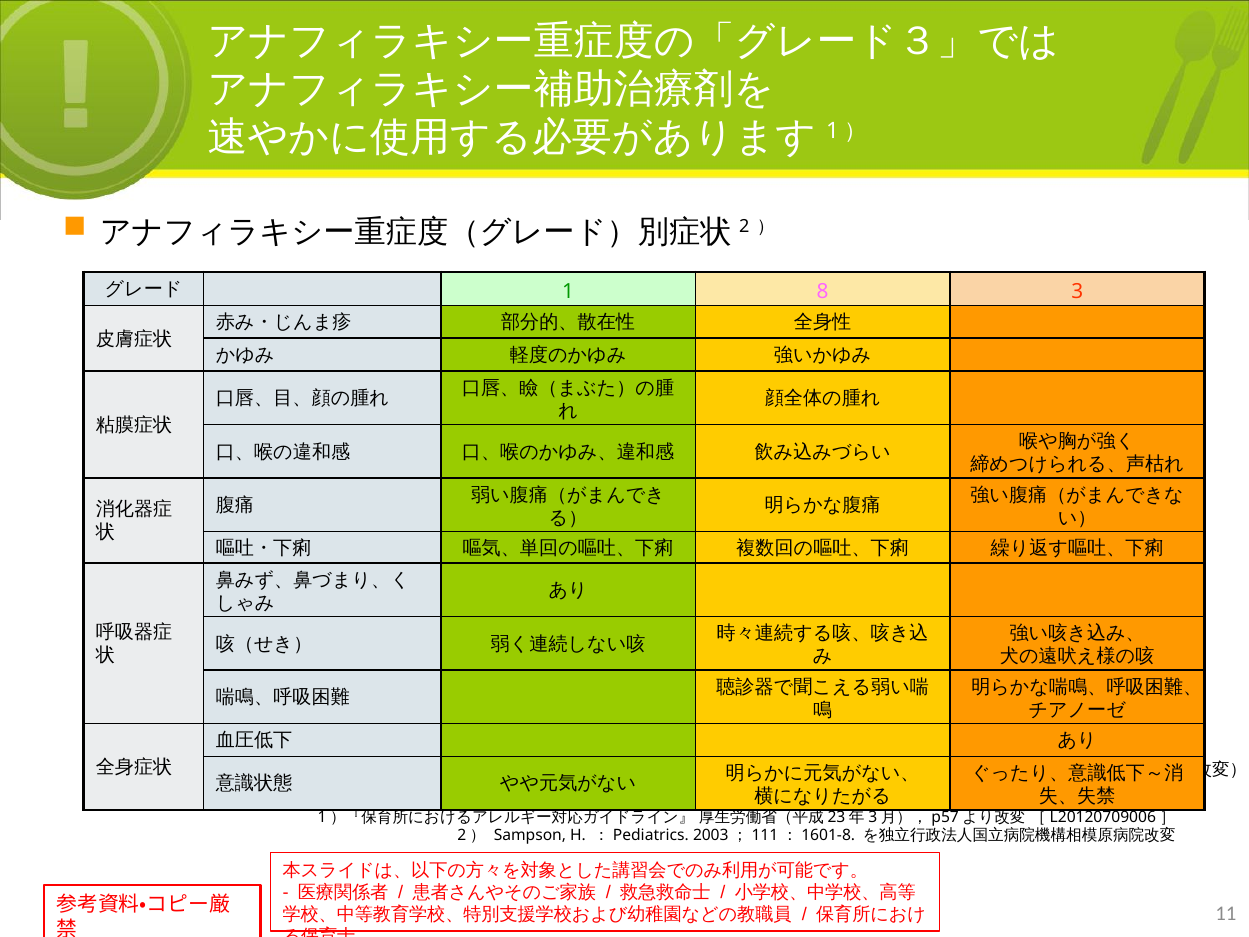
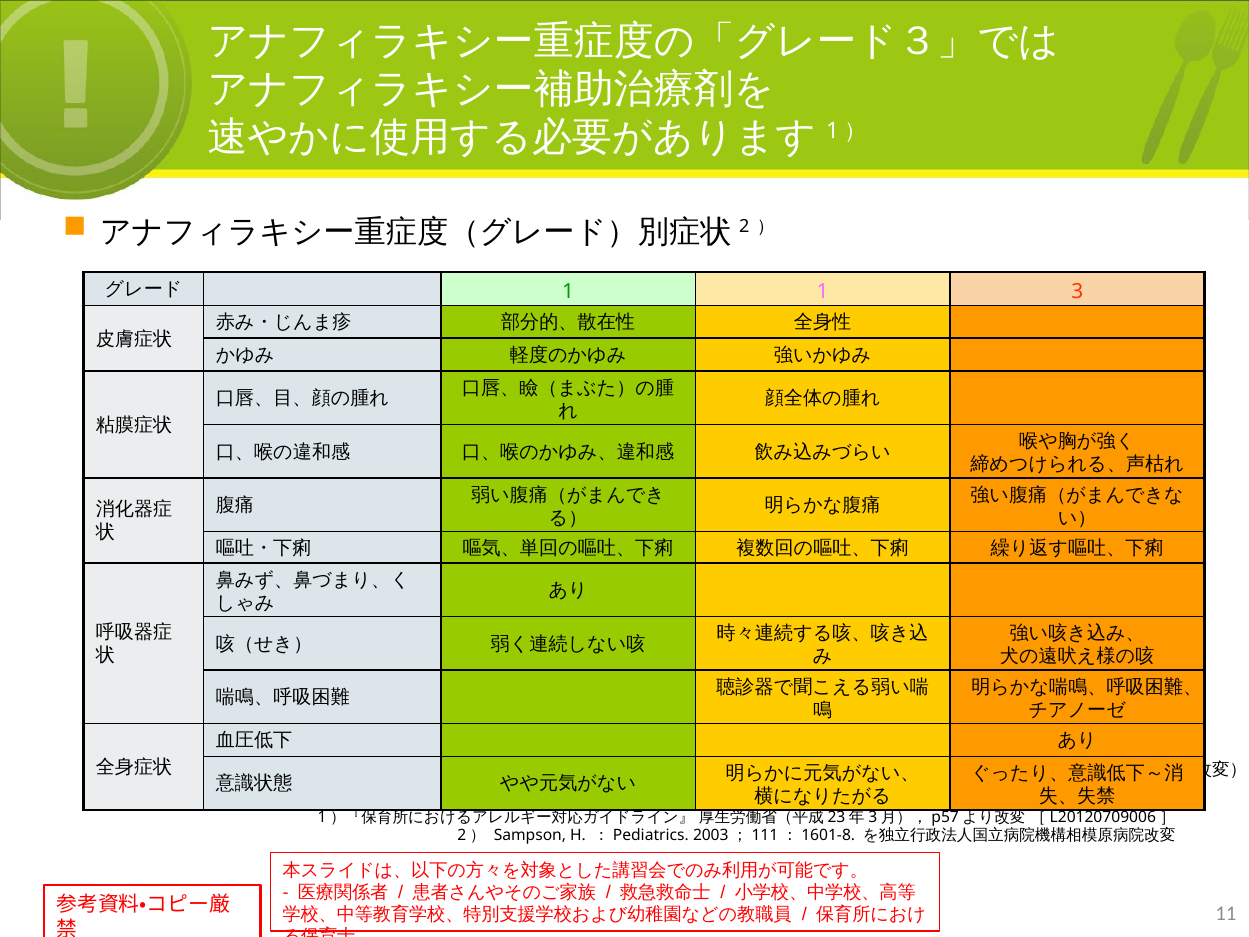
1 8: 8 -> 1 (823, 291)
